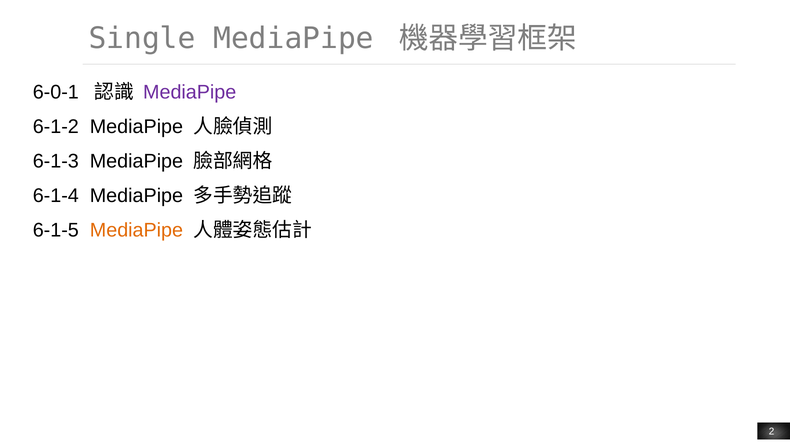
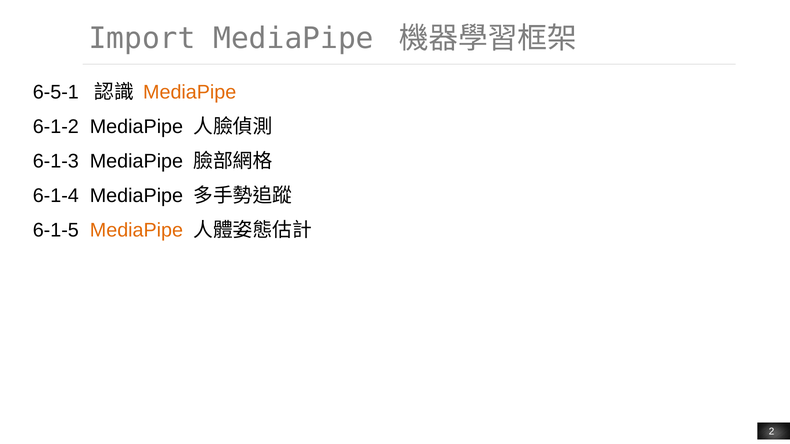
Single: Single -> Import (142, 38)
6-0-1: 6-0-1 -> 6-5-1 (56, 92)
MediaPipe colour: purple -> orange (190, 92)
